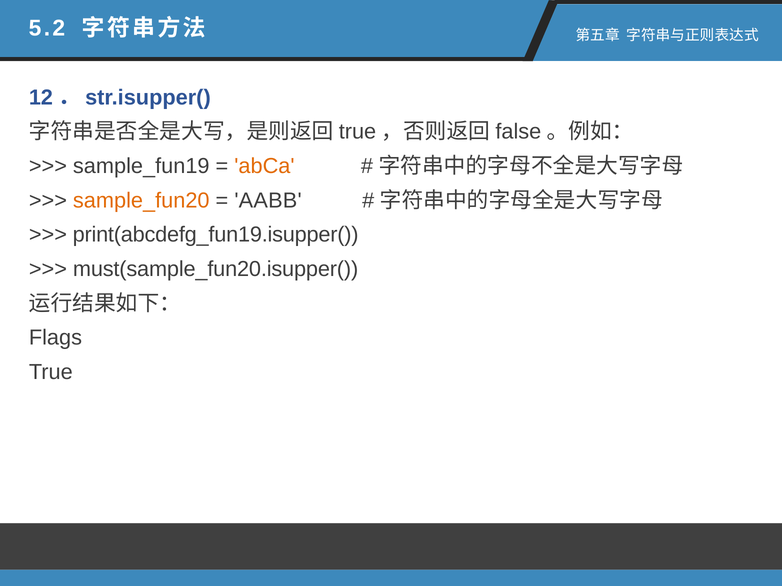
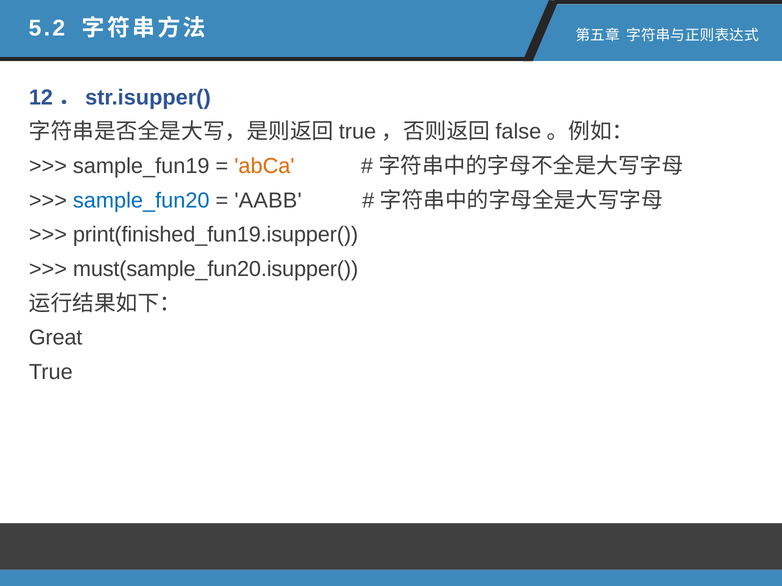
sample_fun20 colour: orange -> blue (141, 201)
print(abcdefg_fun19.isupper(: print(abcdefg_fun19.isupper( -> print(finished_fun19.isupper( (216, 235)
Flags: Flags -> Great (56, 338)
